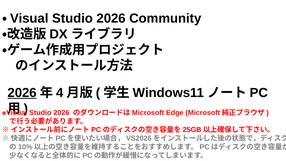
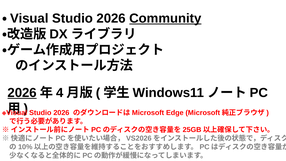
Community underline: none -> present (165, 18)
